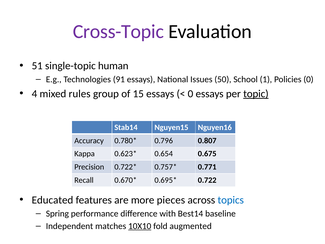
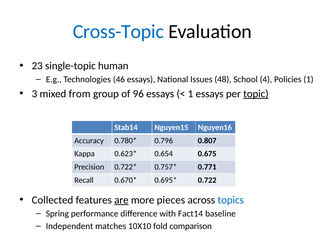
Cross-Topic colour: purple -> blue (118, 31)
51: 51 -> 23 (37, 66)
91: 91 -> 46 (119, 79)
50: 50 -> 48 (223, 79)
1: 1 -> 4 (266, 79)
Policies 0: 0 -> 1 (308, 79)
4: 4 -> 3 (34, 94)
rules: rules -> from (80, 94)
15: 15 -> 96 (138, 94)
0: 0 -> 1 (190, 94)
Educated: Educated -> Collected (52, 200)
are underline: none -> present (121, 200)
Best14: Best14 -> Fact14 (190, 213)
10X10 underline: present -> none (140, 226)
augmented: augmented -> comparison (191, 226)
